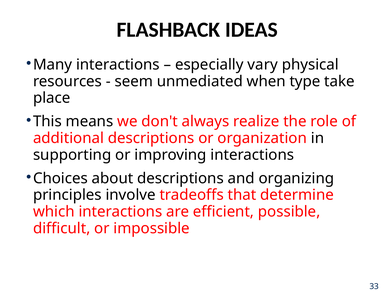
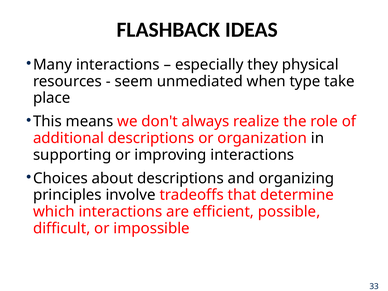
vary: vary -> they (263, 65)
